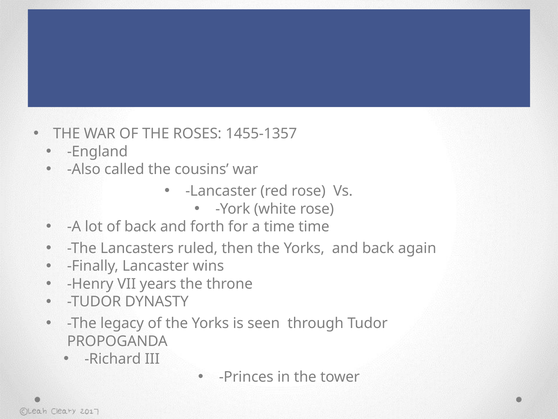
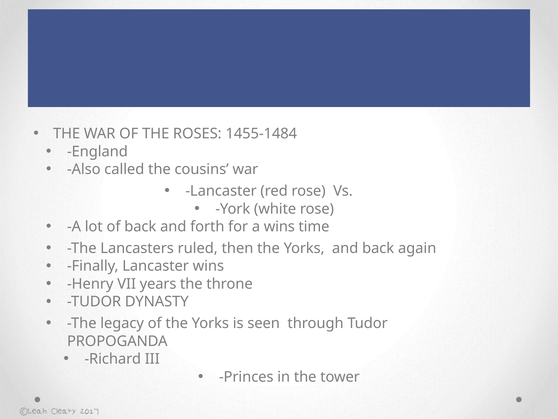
1455-1357: 1455-1357 -> 1455-1484 (261, 134)
a time: time -> wins (279, 226)
